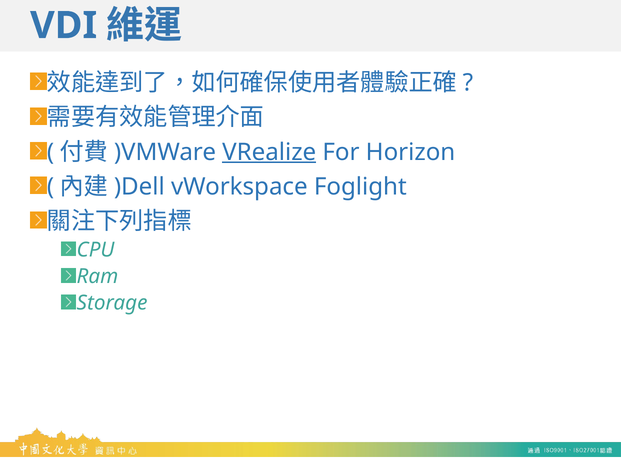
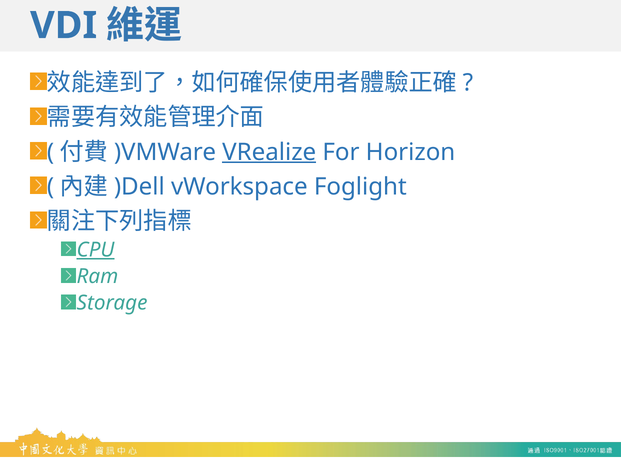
CPU underline: none -> present (96, 250)
